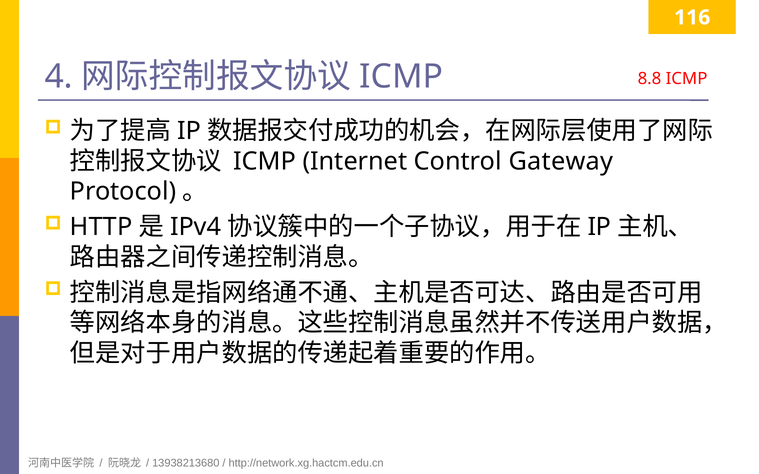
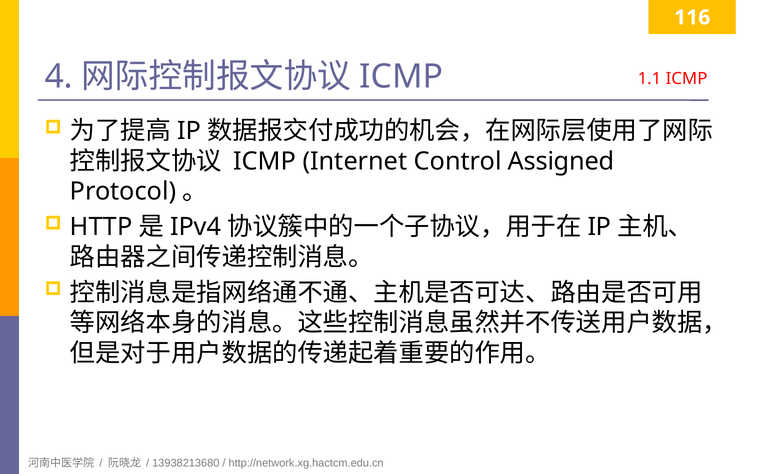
8.8: 8.8 -> 1.1 (650, 79)
Gateway: Gateway -> Assigned (561, 161)
